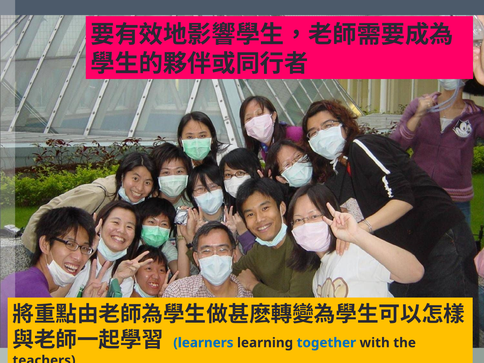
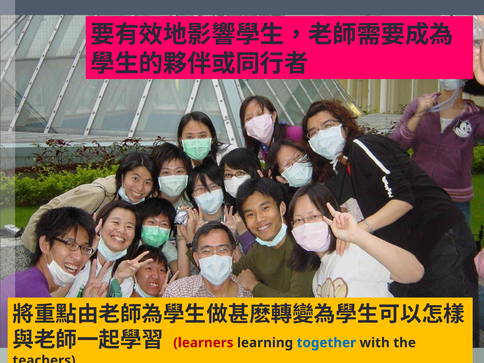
learners colour: blue -> red (203, 343)
